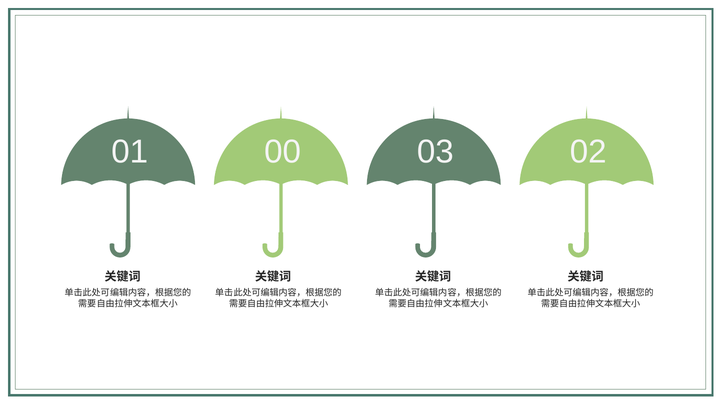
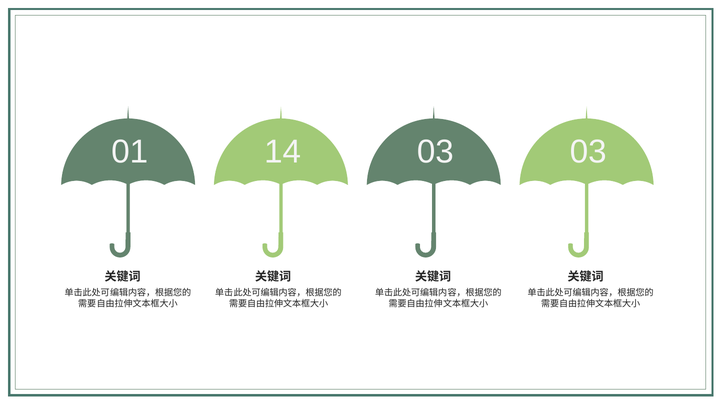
00: 00 -> 14 (283, 152)
03 02: 02 -> 03 (588, 152)
